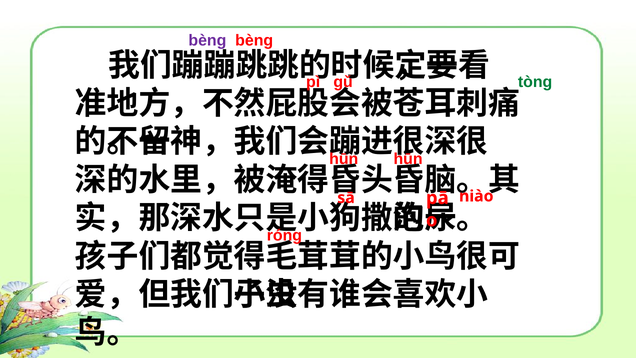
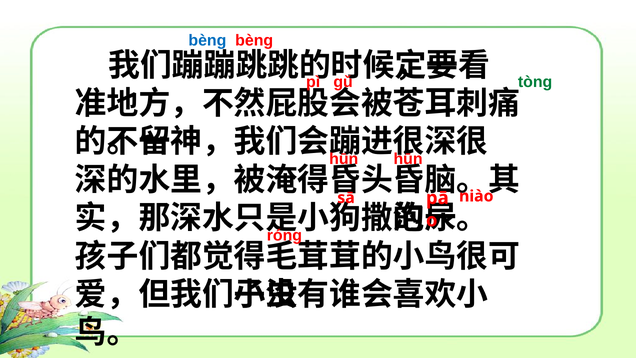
bèng colour: purple -> blue (207, 40)
